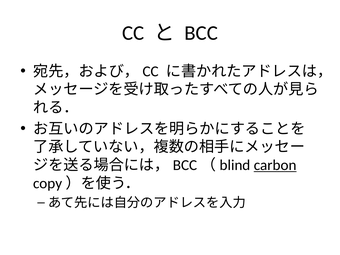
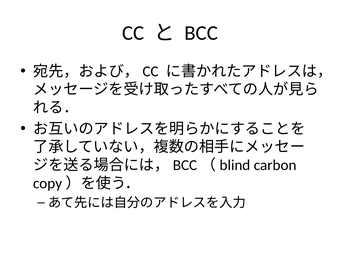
carbon underline: present -> none (275, 165)
